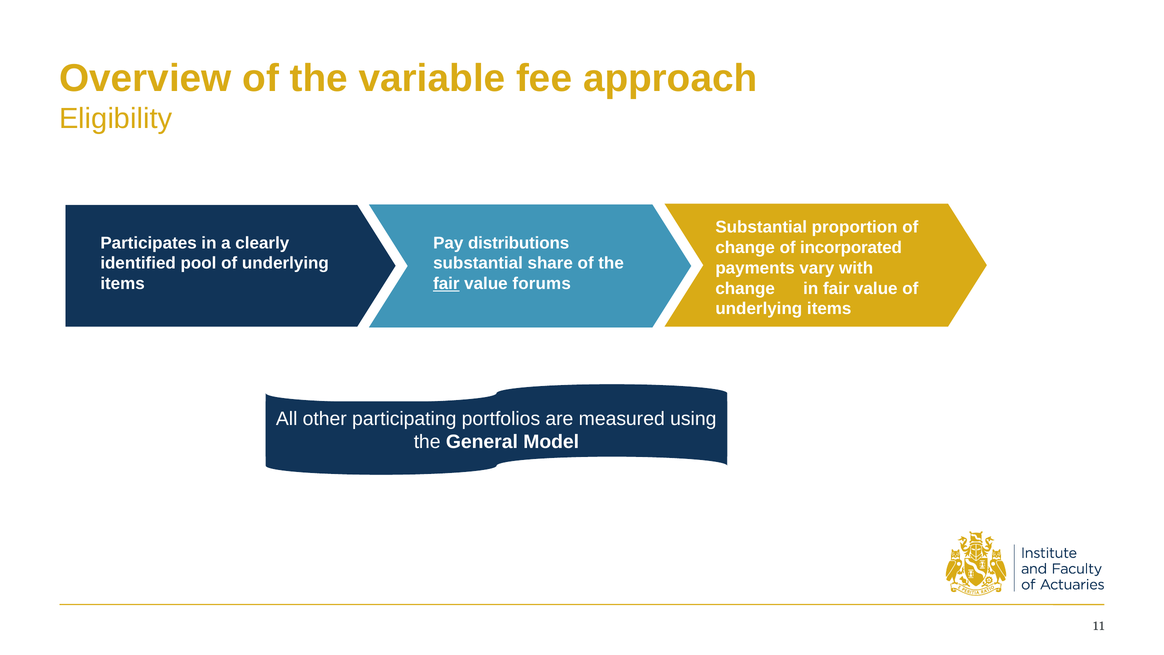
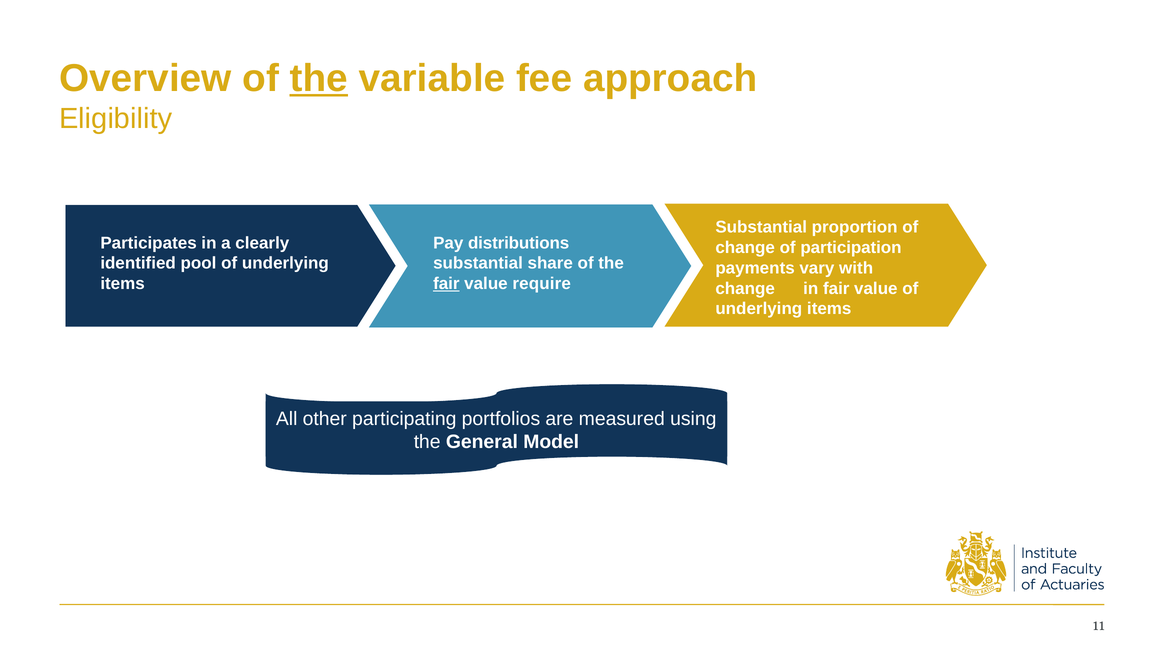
the underline: none -> present (319, 78)
incorporated: incorporated -> participation (851, 248)
forums: forums -> require (542, 284)
